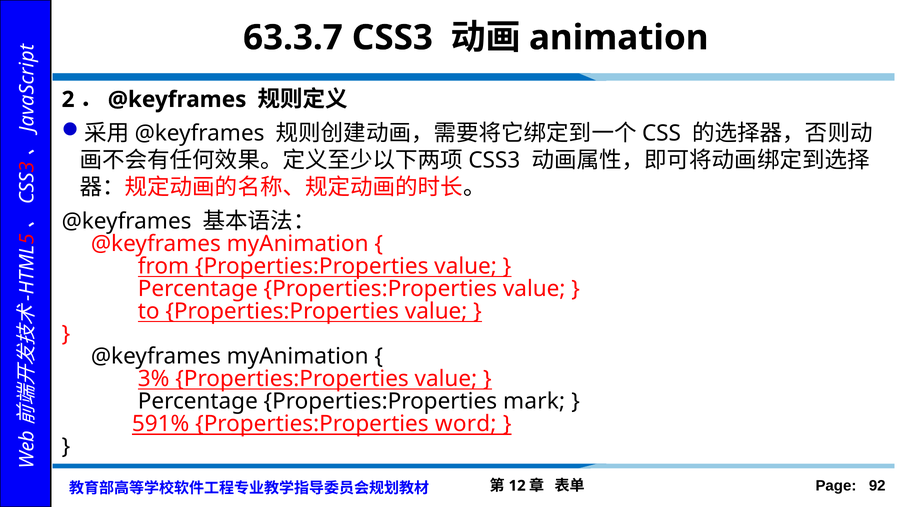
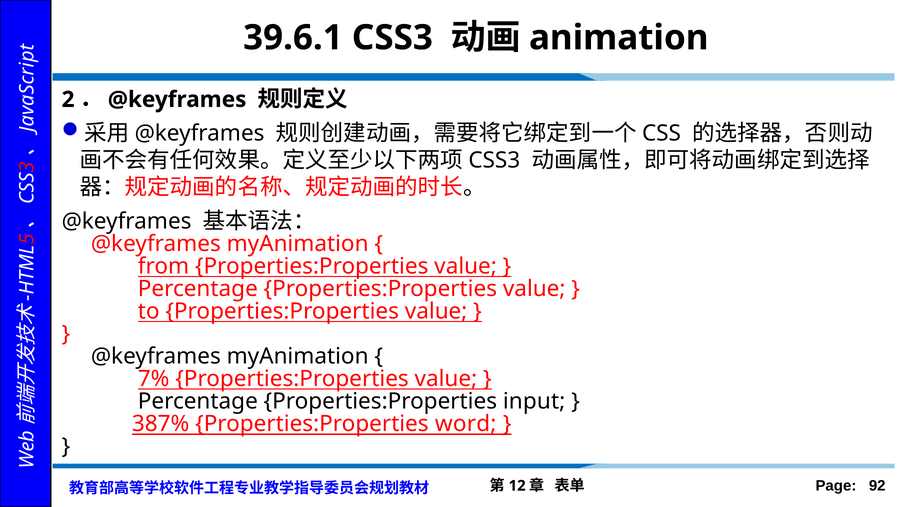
63.3.7: 63.3.7 -> 39.6.1 (293, 38)
3%: 3% -> 7% (154, 379)
mark: mark -> input (534, 402)
591%: 591% -> 387% (161, 424)
